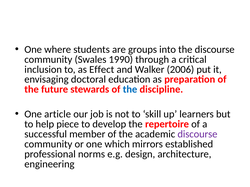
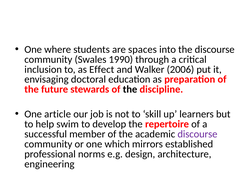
groups: groups -> spaces (142, 50)
the colour: blue -> black (130, 90)
piece: piece -> swim (68, 124)
